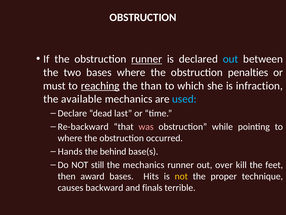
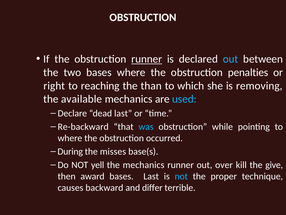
must: must -> right (54, 86)
reaching underline: present -> none (100, 86)
infraction: infraction -> removing (259, 86)
was colour: pink -> light blue (146, 126)
Hands: Hands -> During (70, 151)
behind: behind -> misses (113, 151)
still: still -> yell (98, 165)
feet: feet -> give (274, 165)
bases Hits: Hits -> Last (151, 176)
not colour: yellow -> light blue (181, 176)
finals: finals -> differ (152, 187)
